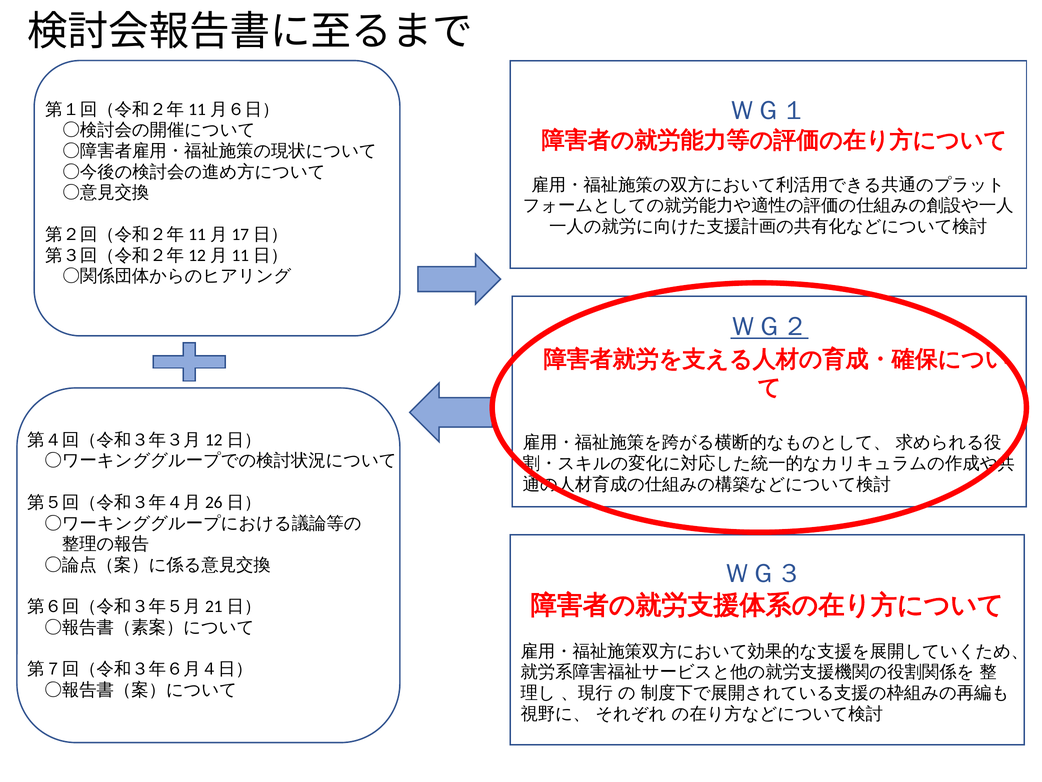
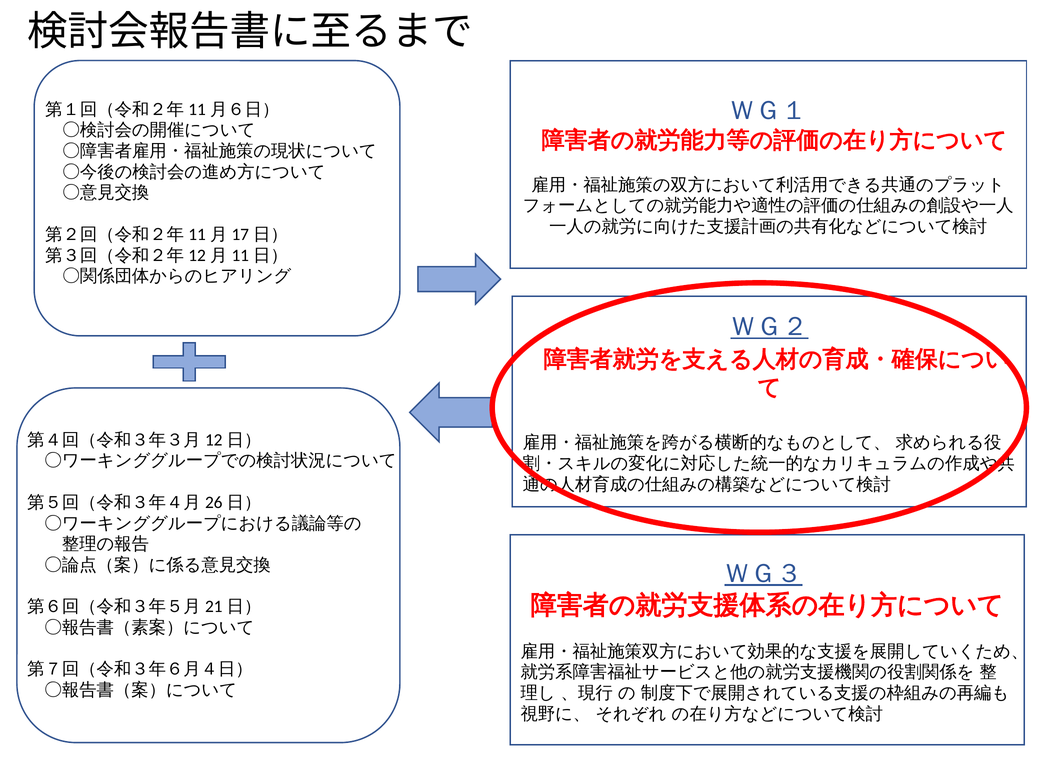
ＷＧ３ underline: none -> present (763, 573)
